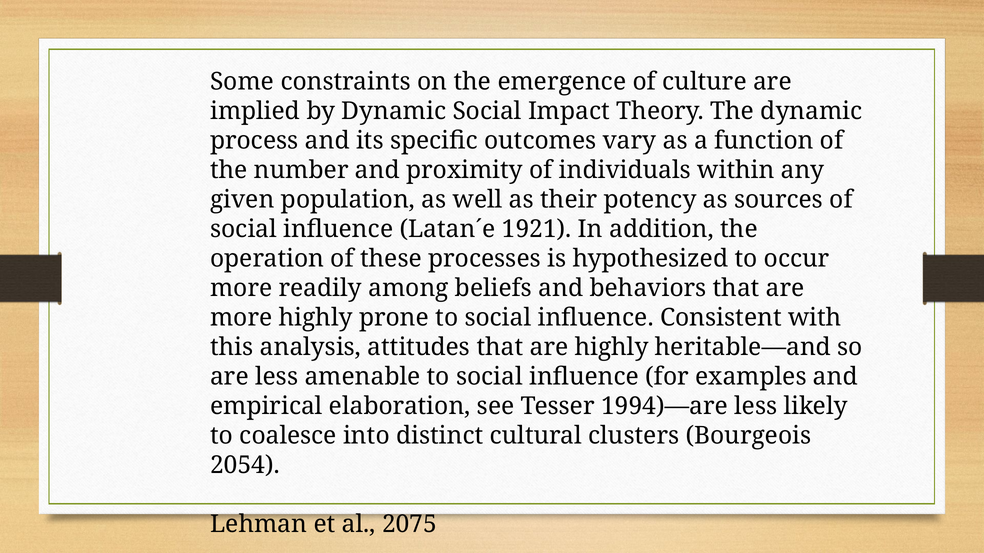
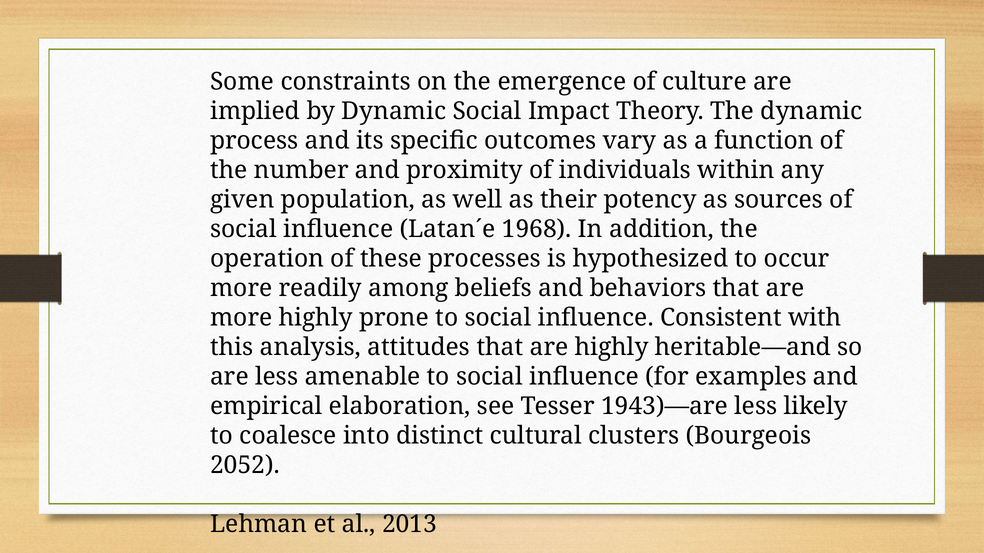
1921: 1921 -> 1968 (537, 229)
1994)—are: 1994)—are -> 1943)—are (664, 406)
2054: 2054 -> 2052 (245, 465)
2075: 2075 -> 2013 (410, 524)
